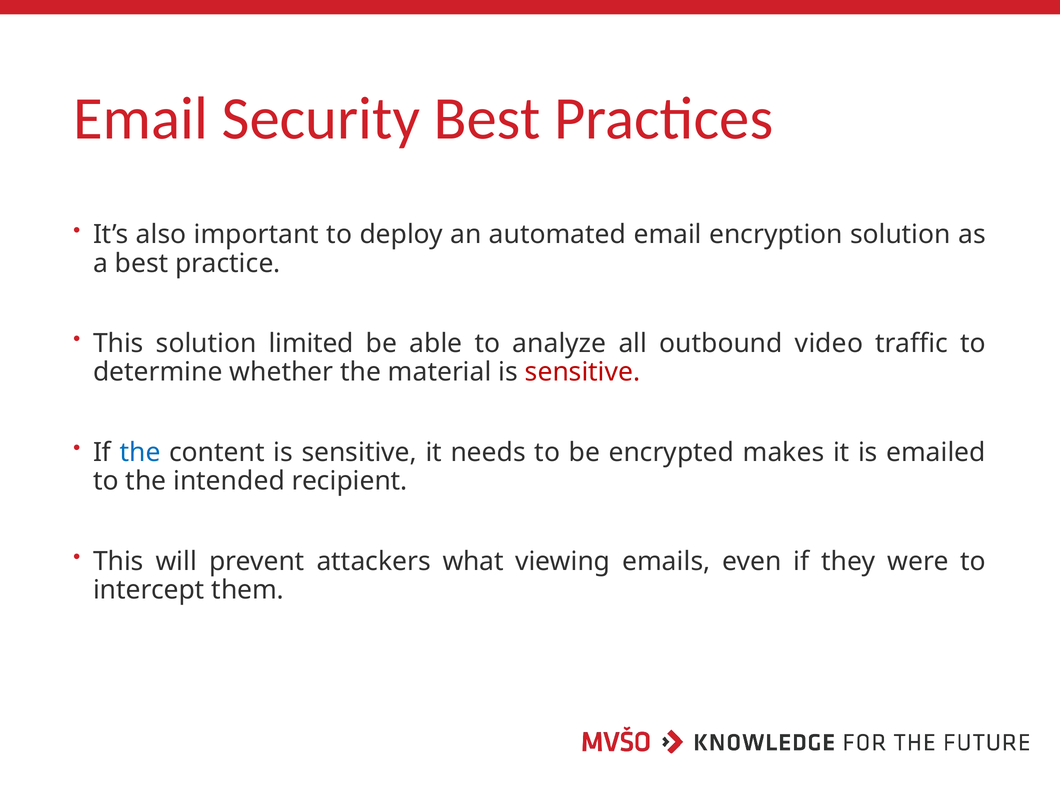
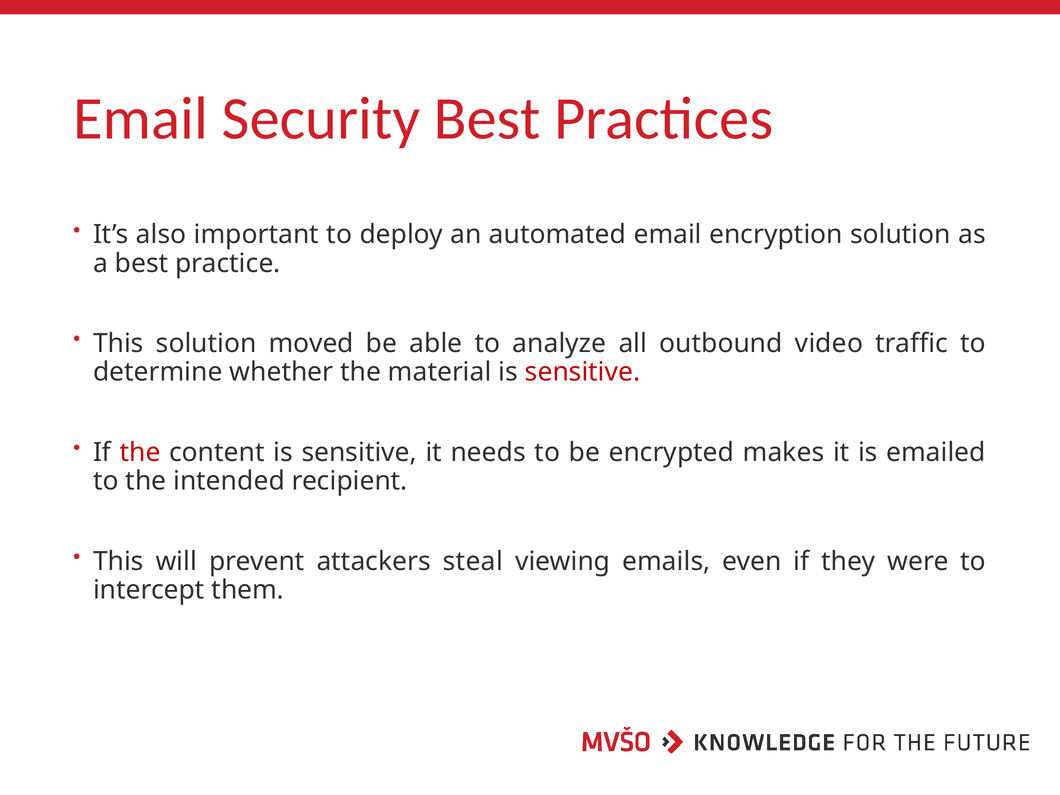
limited: limited -> moved (311, 344)
the colour: blue -> red (140, 453)
what: what -> steal (473, 561)
